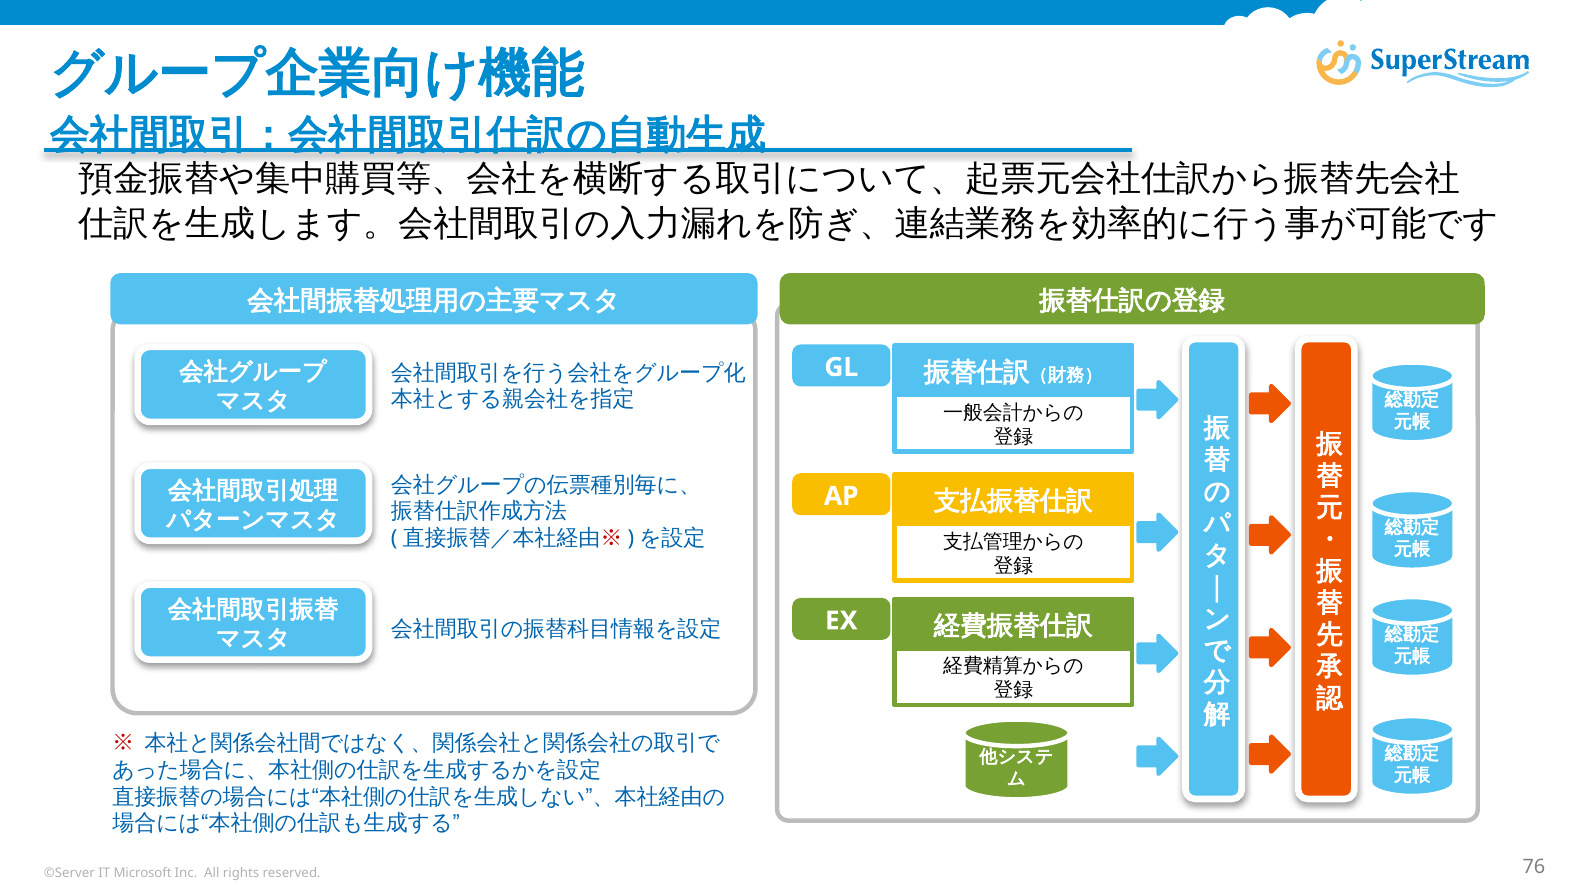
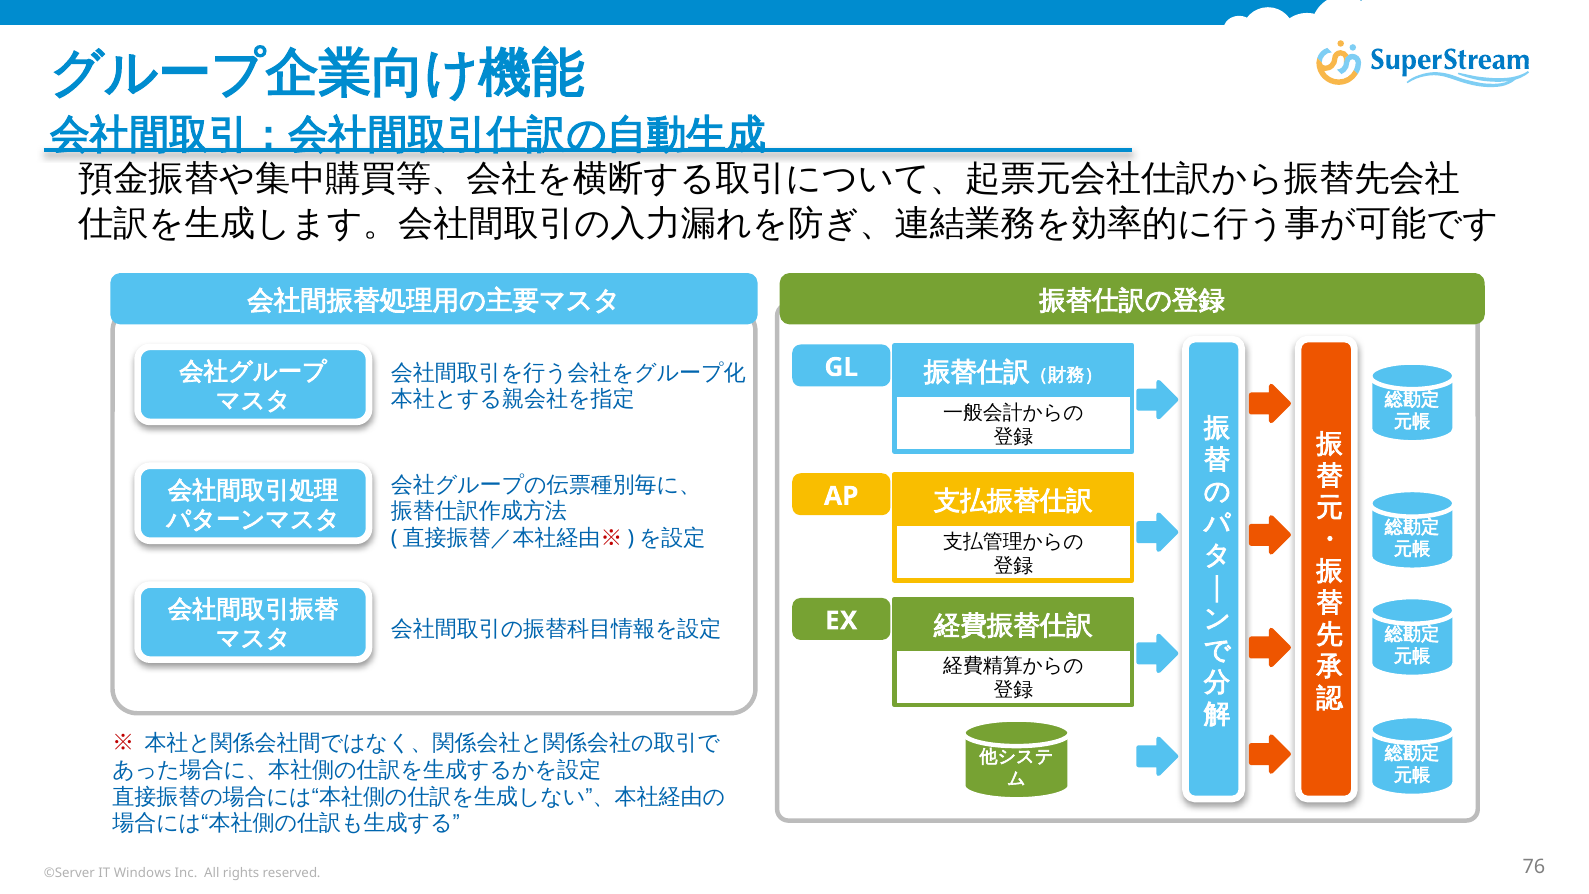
Microsoft: Microsoft -> Windows (142, 873)
